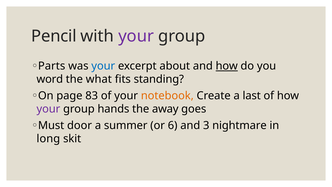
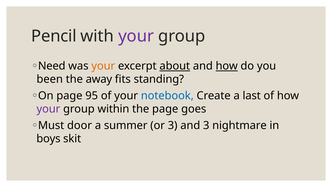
Parts: Parts -> Need (52, 66)
your colour: blue -> orange (103, 66)
about underline: none -> present (175, 66)
word: word -> been (50, 79)
what: what -> away (99, 79)
83: 83 -> 95 (92, 96)
notebook colour: orange -> blue (167, 96)
hands: hands -> within (113, 109)
the away: away -> page (165, 109)
or 6: 6 -> 3 (173, 125)
long: long -> boys (48, 139)
